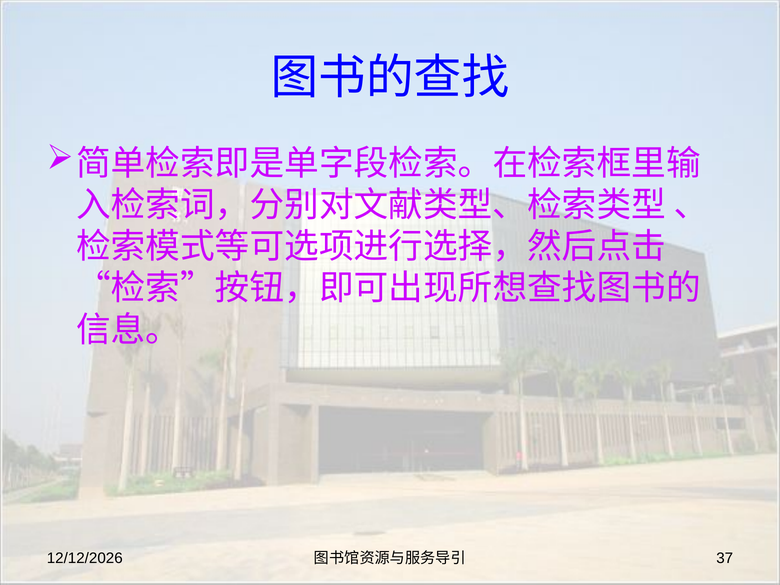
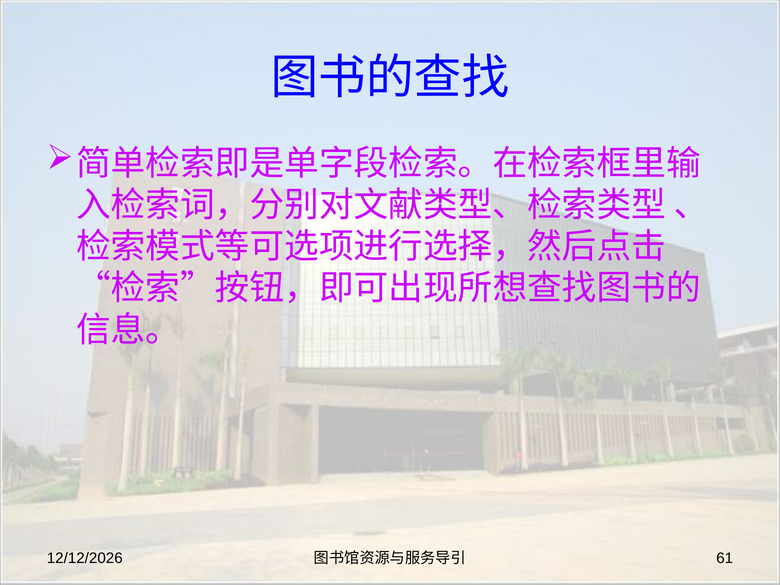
37: 37 -> 61 (725, 558)
